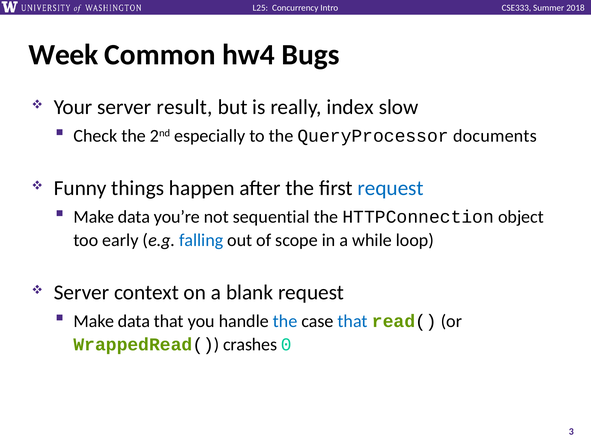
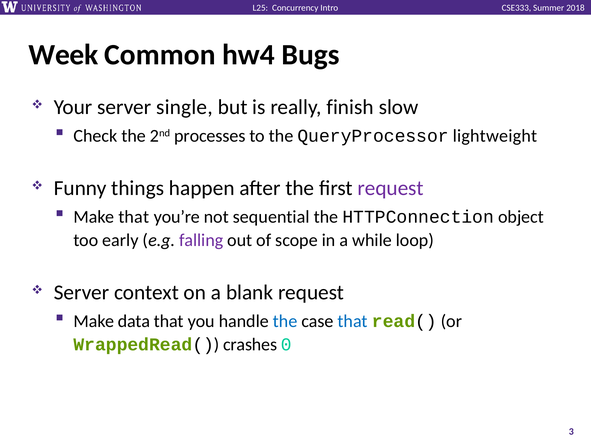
result: result -> single (184, 107)
index: index -> finish (350, 107)
especially: especially -> processes (210, 136)
documents: documents -> lightweight (495, 136)
request colour: blue -> purple (391, 188)
data: data -> that (134, 217)
falling colour: blue -> purple (201, 240)
